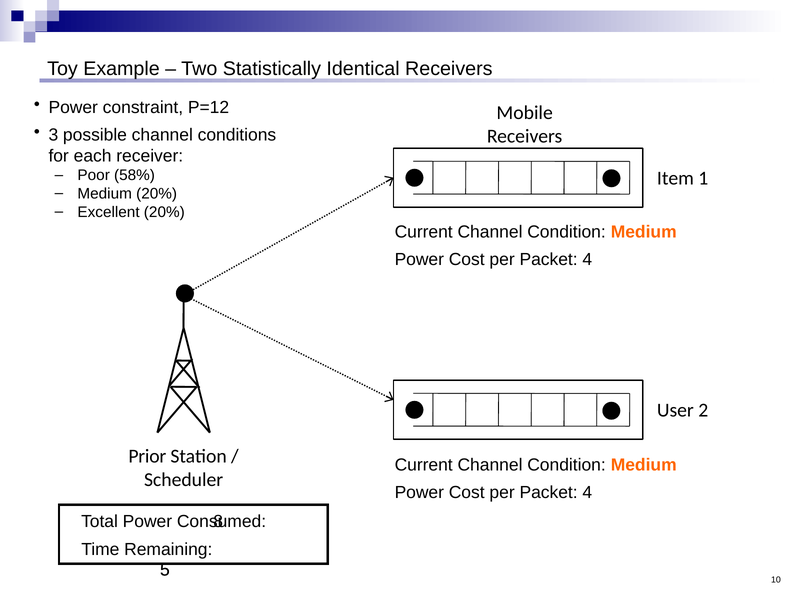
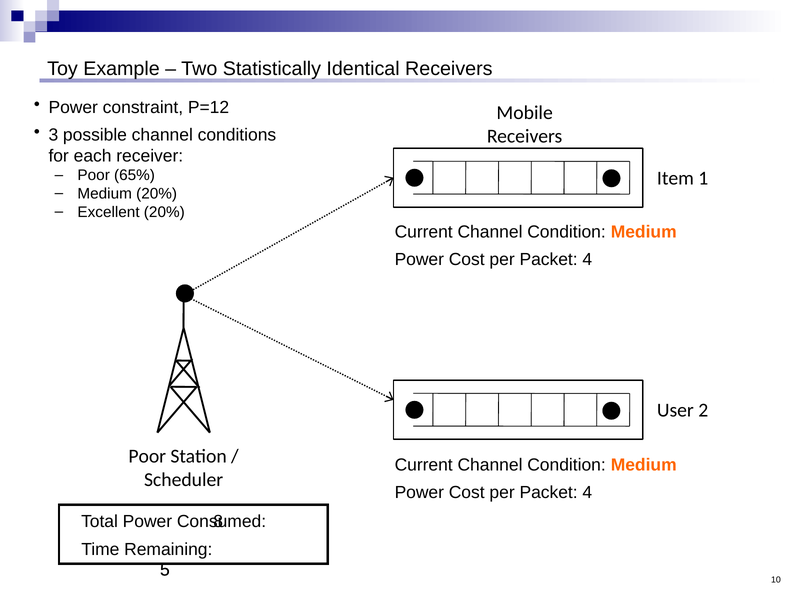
58%: 58% -> 65% (134, 175)
Prior: Prior -> Poor (147, 456)
